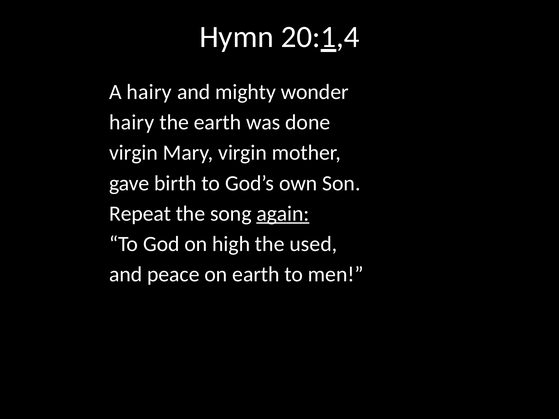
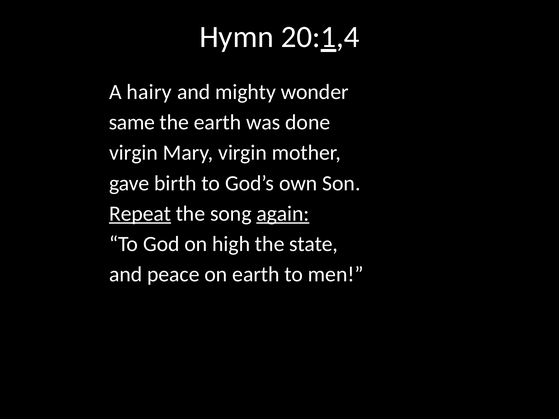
hairy: hairy -> same (132, 122)
Repeat underline: none -> present (140, 214)
used: used -> state (314, 244)
